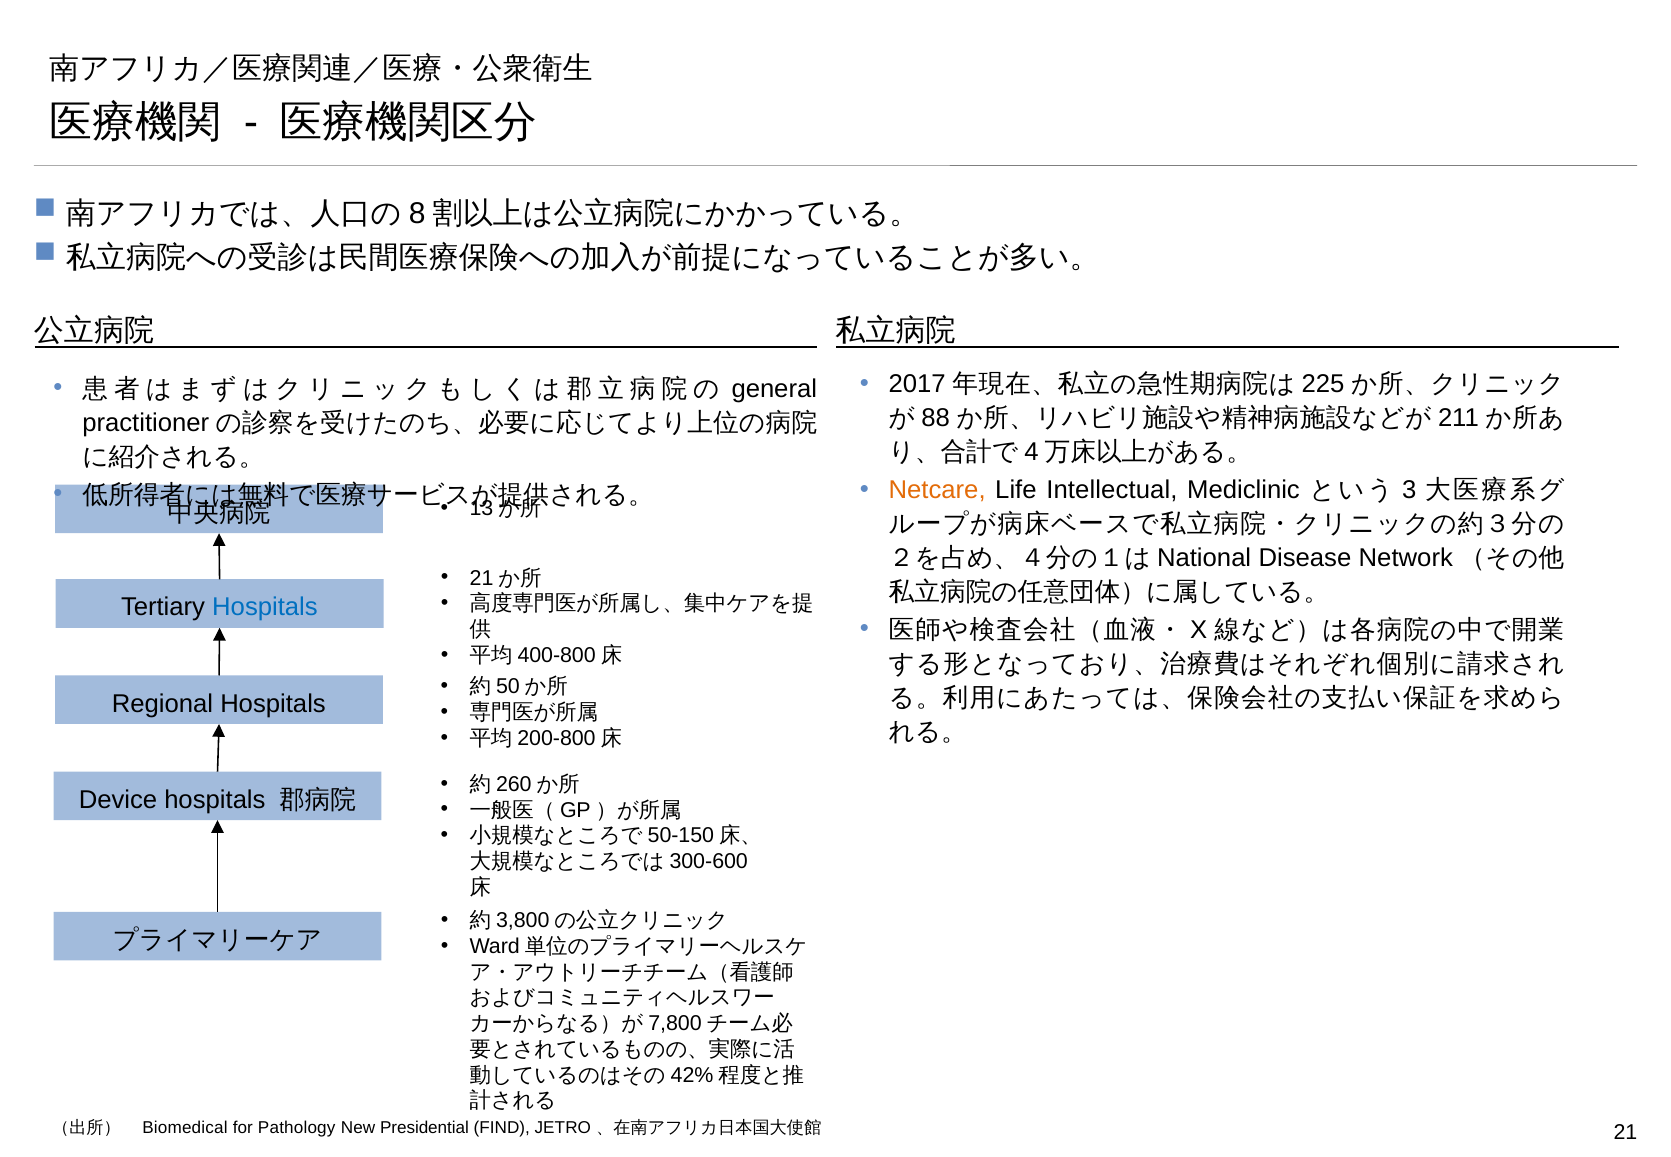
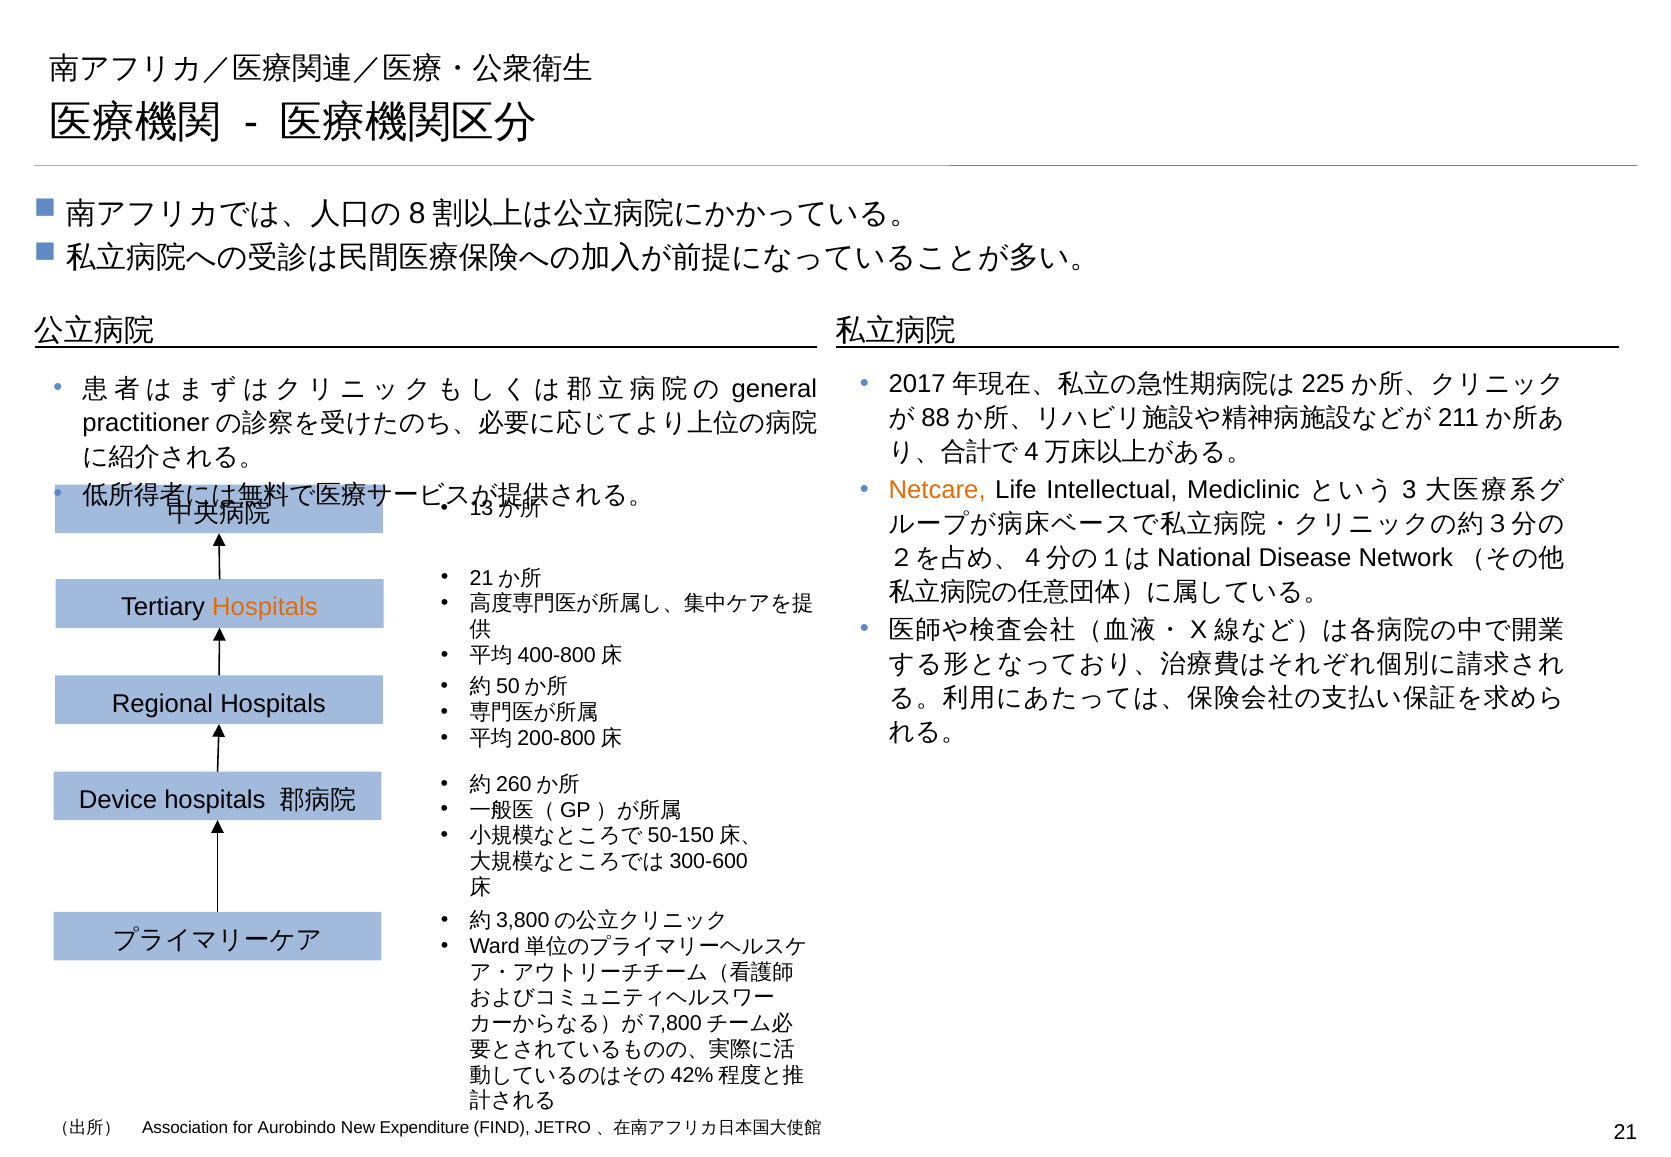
Hospitals colour: blue -> orange (265, 607)
Biomedical: Biomedical -> Association (185, 1128)
Pathology: Pathology -> Aurobindo (297, 1128)
Presidential: Presidential -> Expenditure (425, 1128)
